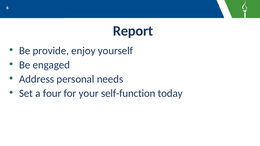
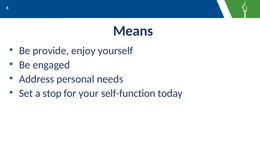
Report: Report -> Means (133, 31)
four: four -> stop (52, 93)
